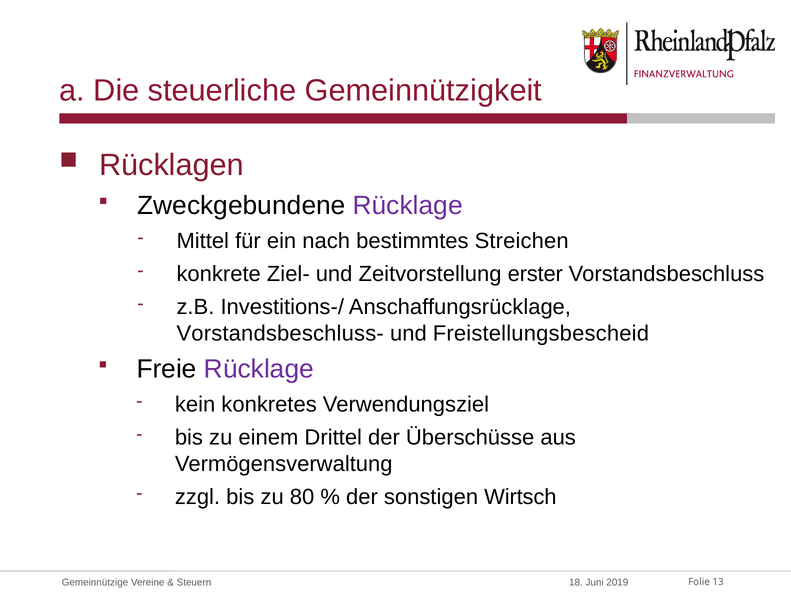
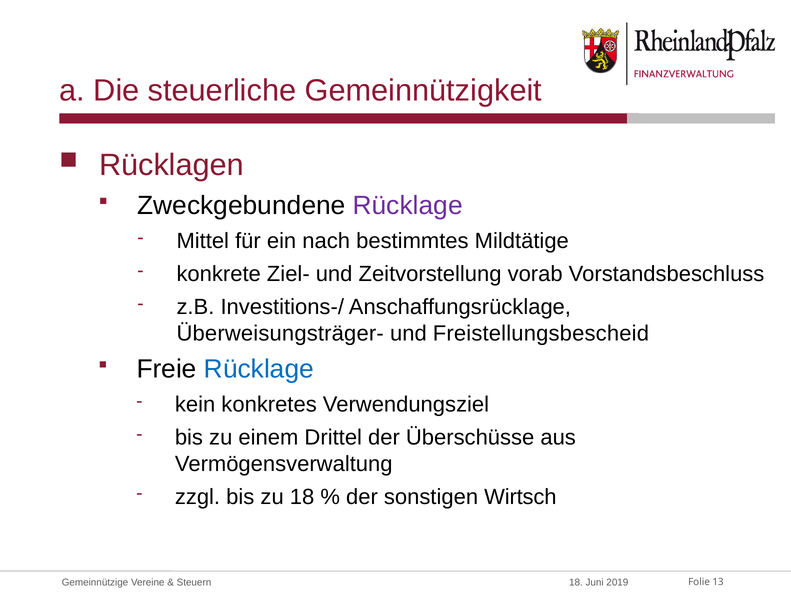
Streichen: Streichen -> Mildtätige (522, 241)
erster: erster -> vorab (535, 274)
Vorstandsbeschluss-: Vorstandsbeschluss- -> Überweisungsträger- (280, 333)
Rücklage colour: purple -> blue (259, 369)
zu 80: 80 -> 18 (302, 497)
